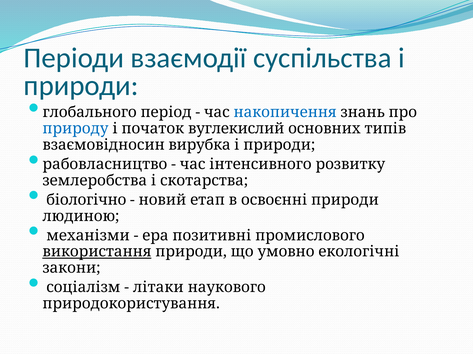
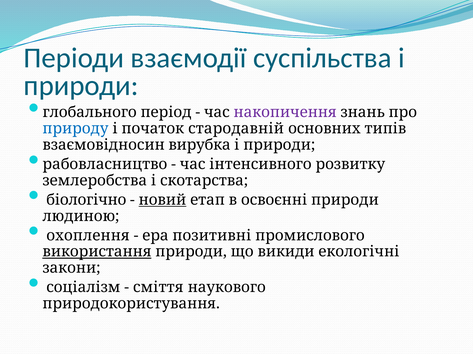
накопичення colour: blue -> purple (285, 113)
вуглекислий: вуглекислий -> стародавній (236, 129)
новий underline: none -> present (162, 200)
механізми: механізми -> охоплення (88, 236)
умовно: умовно -> викиди (286, 252)
літаки: літаки -> сміття (158, 288)
